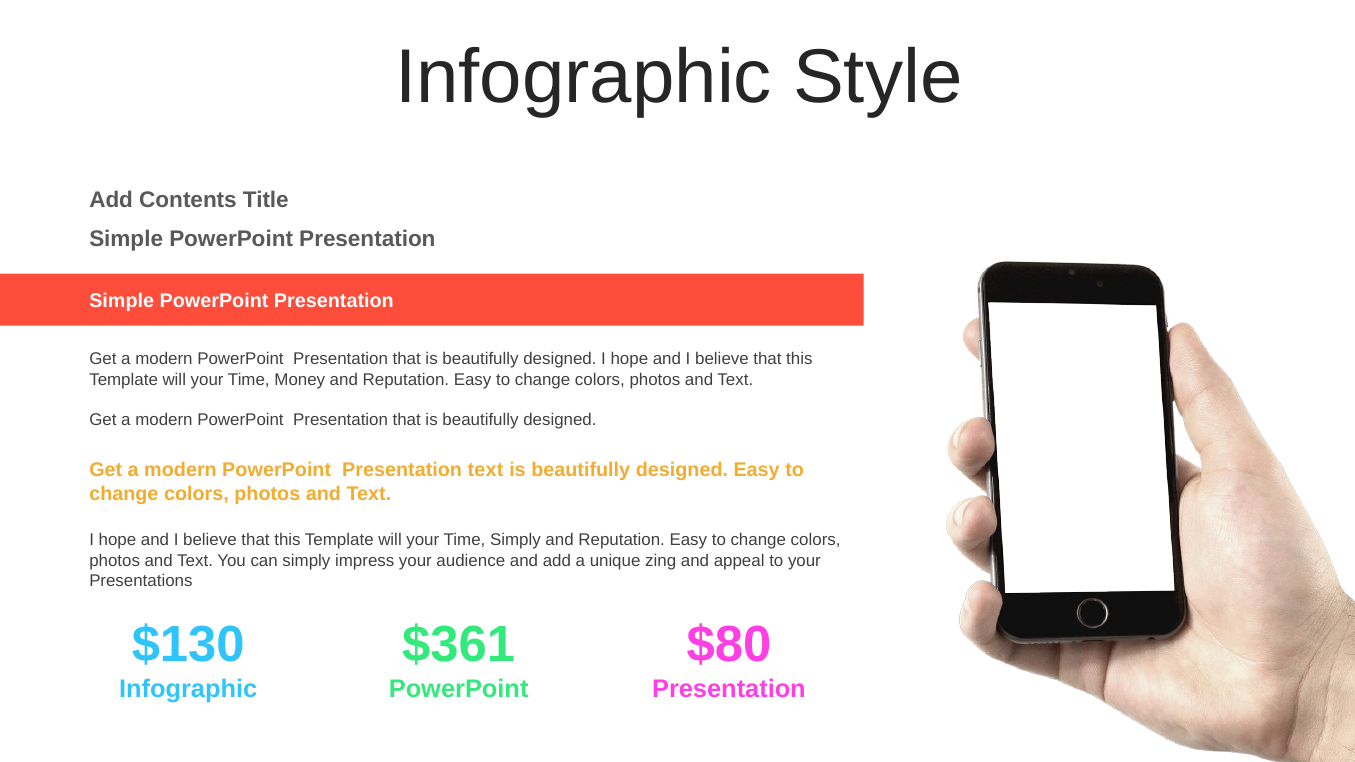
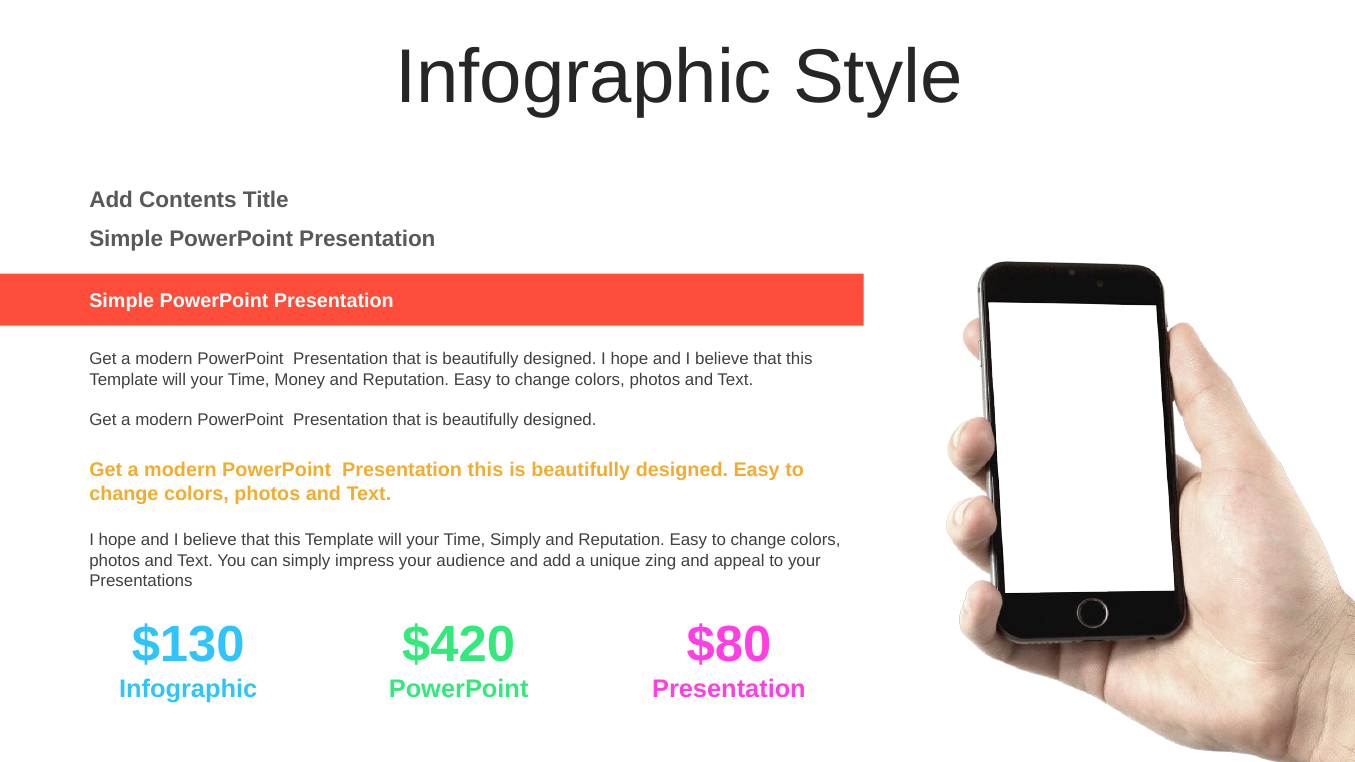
Presentation text: text -> this (486, 470)
$361: $361 -> $420 (459, 645)
